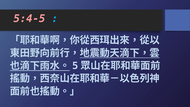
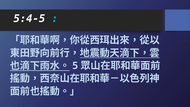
5:4-5 colour: pink -> white (29, 19)
